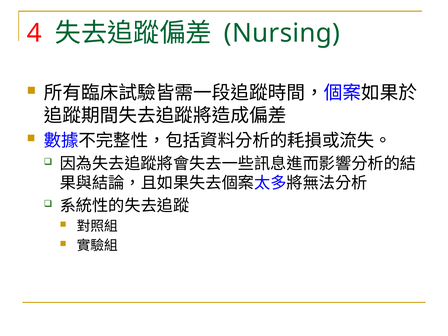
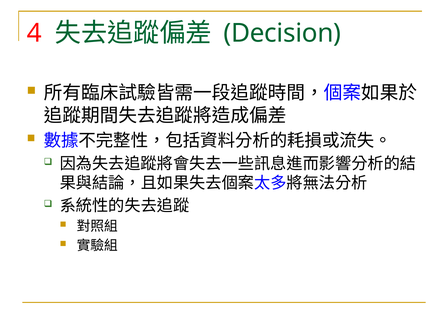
Nursing: Nursing -> Decision (282, 33)
